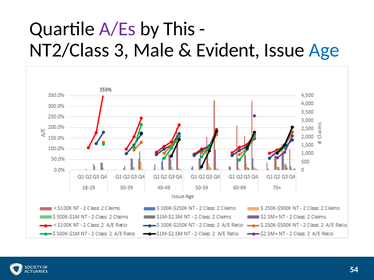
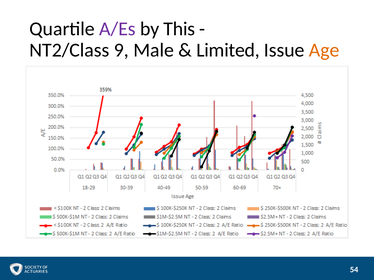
3: 3 -> 9 (121, 50)
Evident: Evident -> Limited (228, 50)
Age colour: blue -> orange (324, 50)
